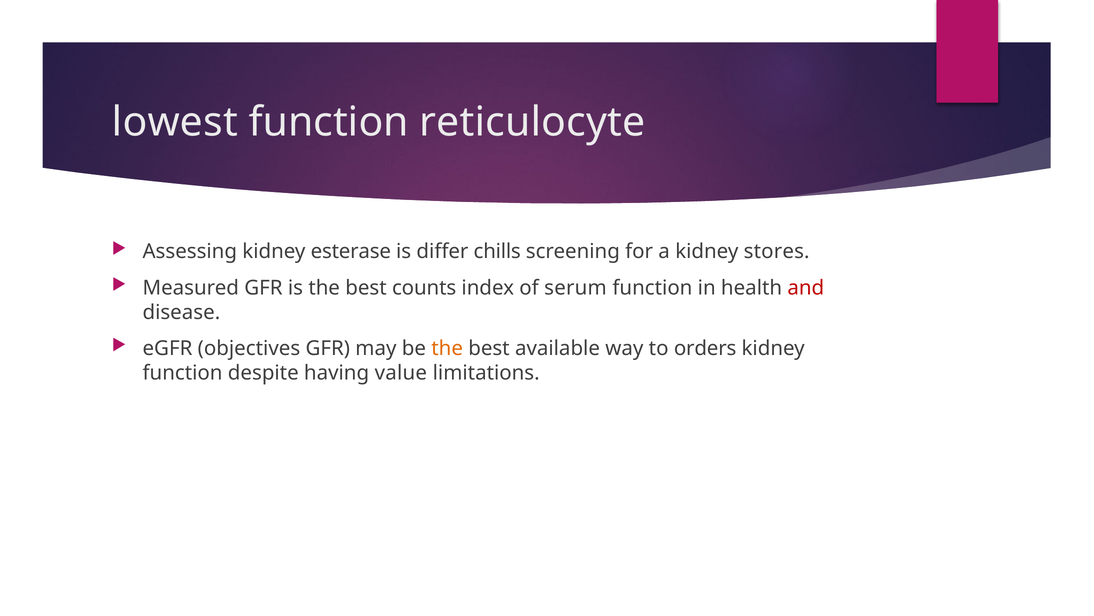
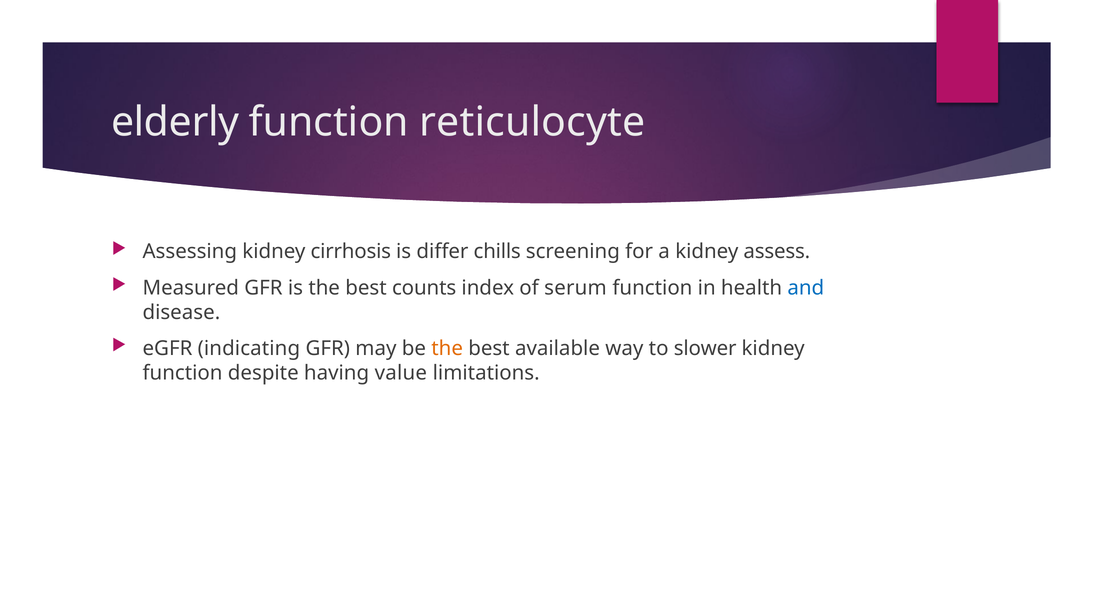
lowest: lowest -> elderly (175, 122)
esterase: esterase -> cirrhosis (351, 251)
stores: stores -> assess (777, 251)
and colour: red -> blue (806, 287)
objectives: objectives -> indicating (249, 348)
orders: orders -> slower (705, 348)
